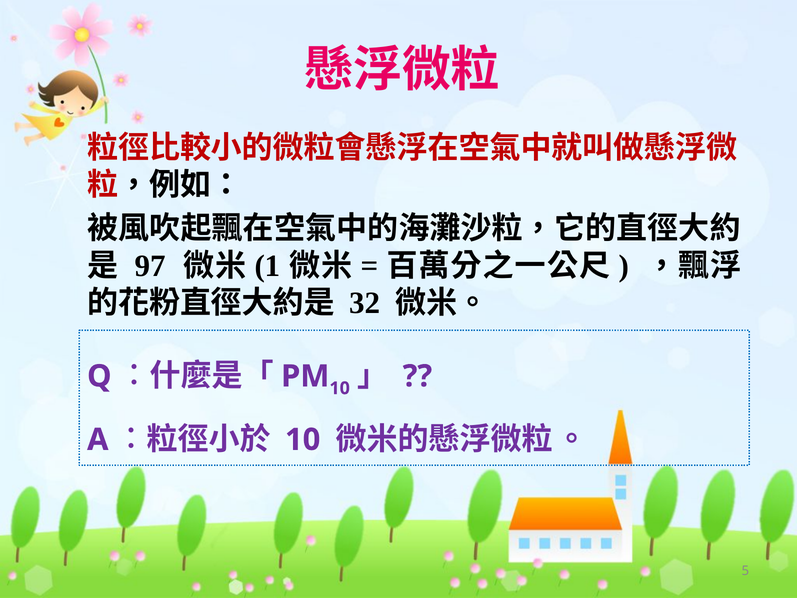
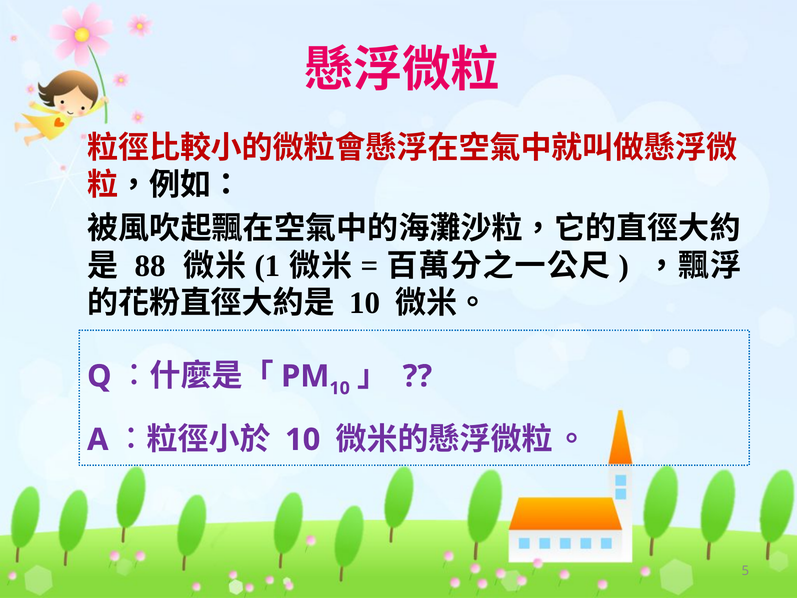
97: 97 -> 88 (150, 266)
32: 32 -> 10 (365, 303)
